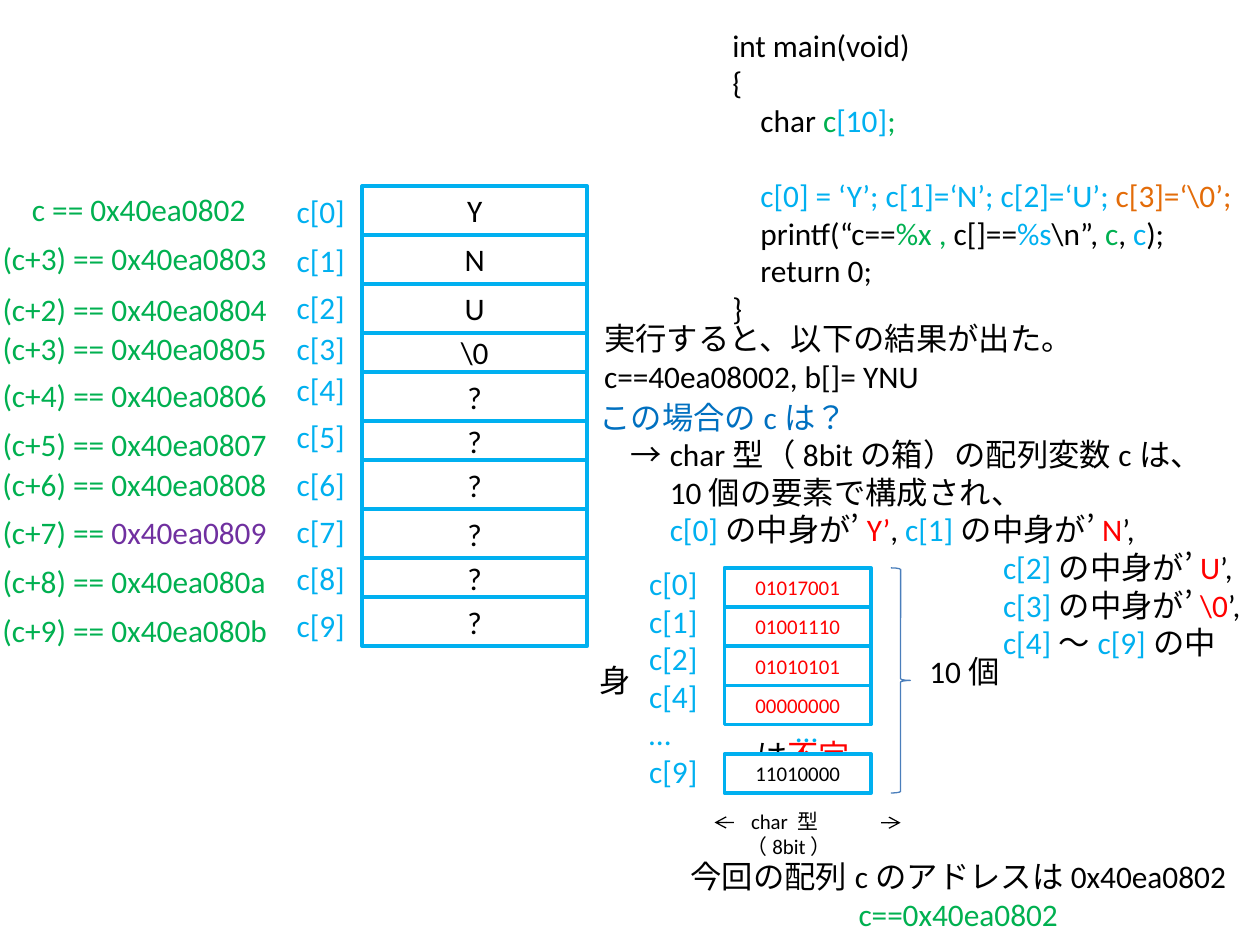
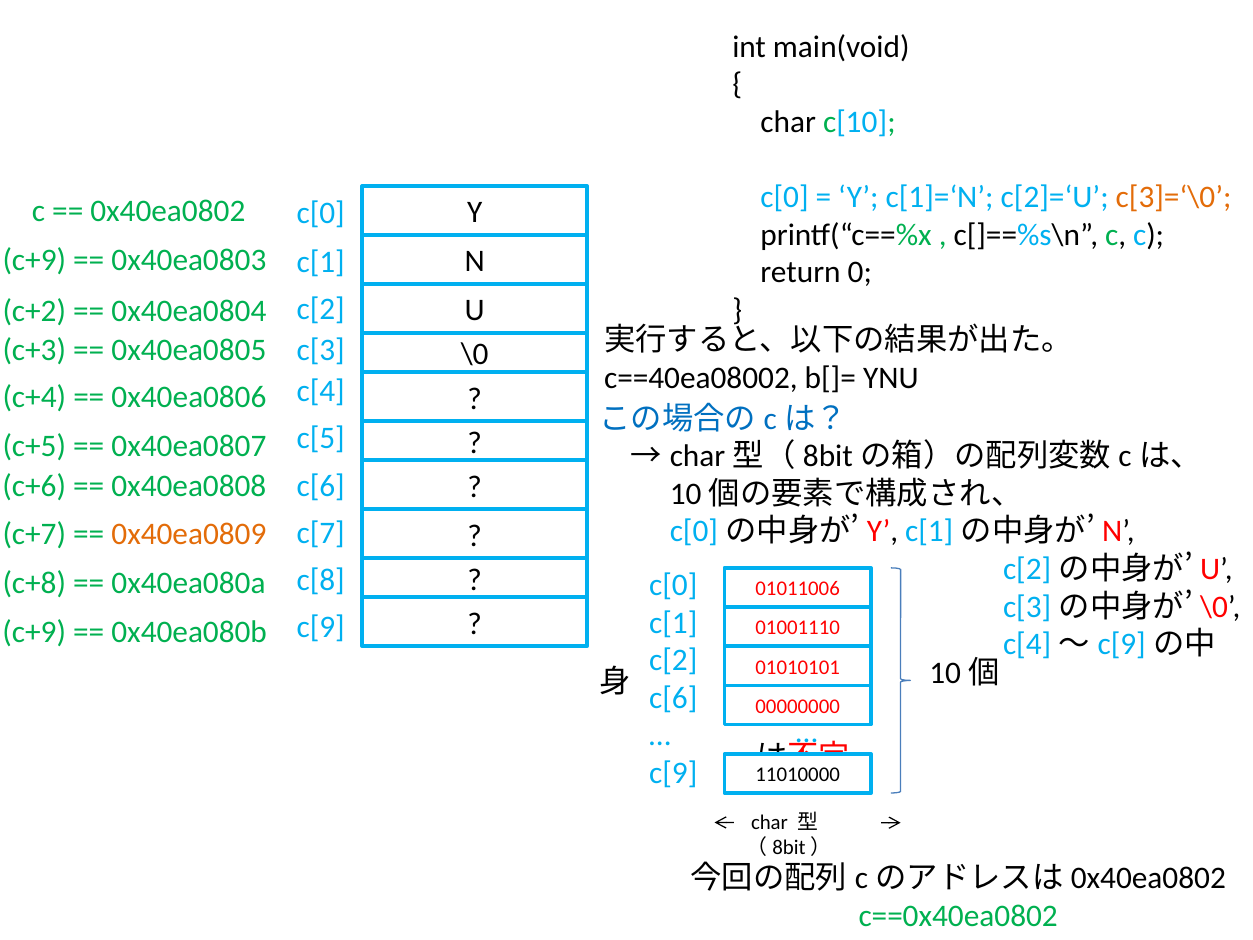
c+3: c+3 -> c+9 (34, 260)
0x40ea0809 colour: purple -> orange (189, 534)
01017001: 01017001 -> 01011006 (798, 589)
c[4: c[4 -> c[6 (673, 698)
